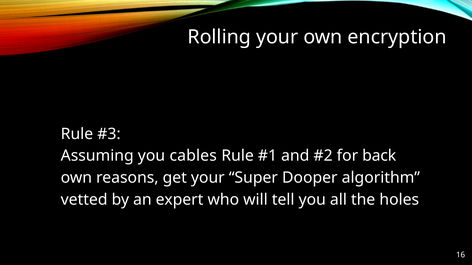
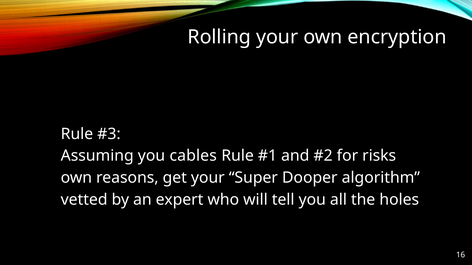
back: back -> risks (379, 156)
